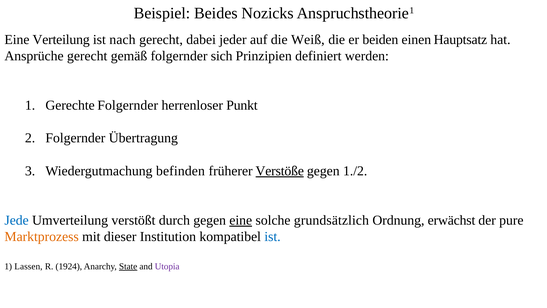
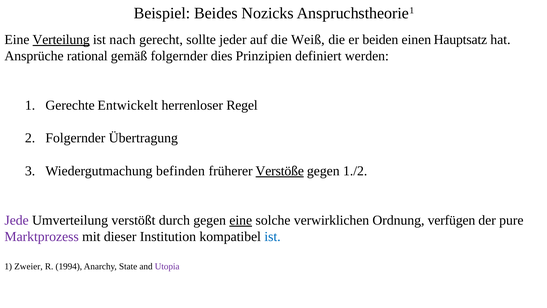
Verteilung underline: none -> present (61, 39)
dabei: dabei -> sollte (201, 39)
Ansprüche gerecht: gerecht -> rational (87, 56)
sich: sich -> dies (222, 56)
Gerechte Folgernder: Folgernder -> Entwickelt (128, 105)
Punkt: Punkt -> Regel (242, 105)
Jede colour: blue -> purple (17, 220)
grundsätzlich: grundsätzlich -> verwirklichen (332, 220)
erwächst: erwächst -> verfügen (451, 220)
Marktprozess colour: orange -> purple (42, 236)
Lassen: Lassen -> Zweier (28, 266)
1924: 1924 -> 1994 (69, 266)
State underline: present -> none (128, 266)
